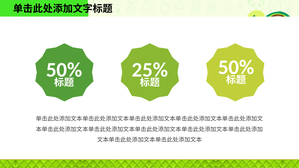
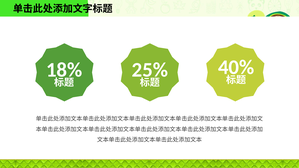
50%: 50% -> 40% (236, 67)
50%: 50% -> 18% (64, 70)
